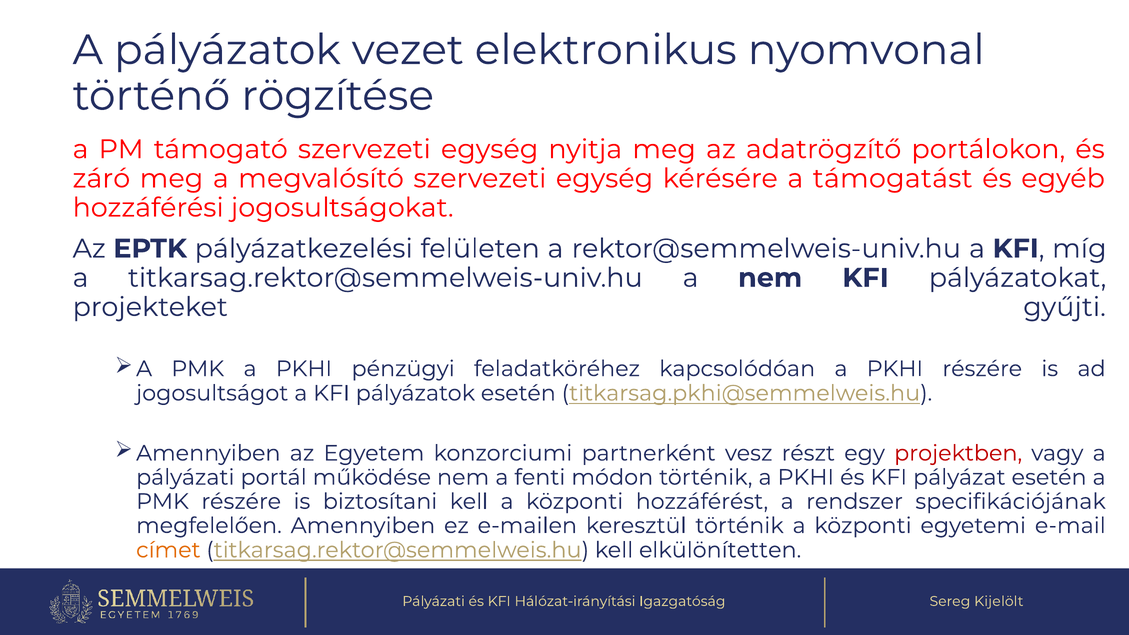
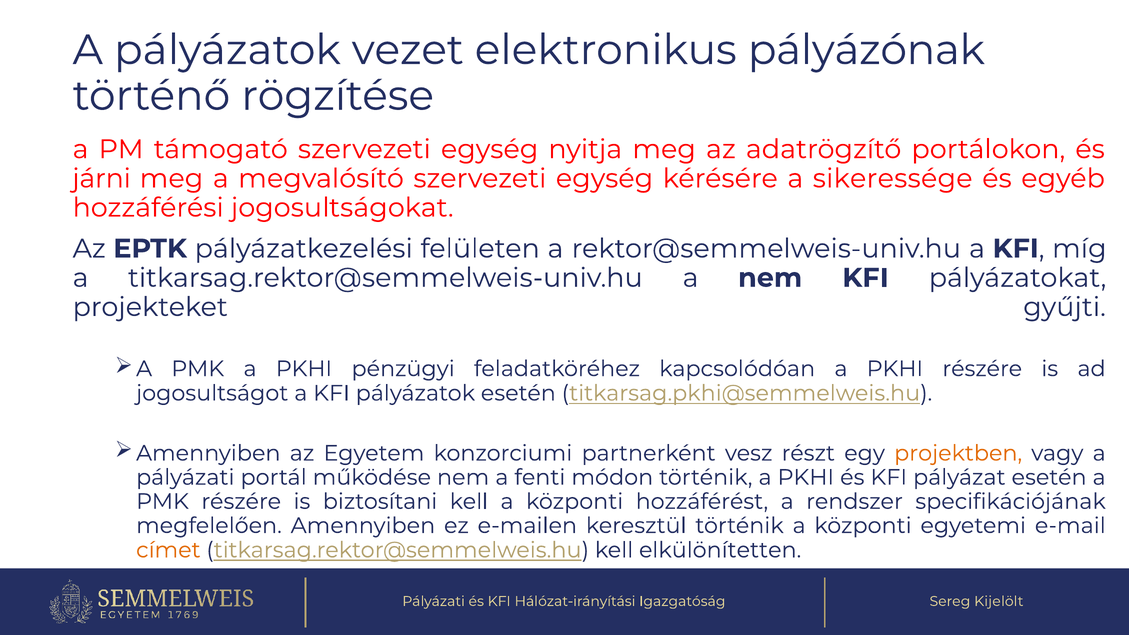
nyomvonal: nyomvonal -> pályázónak (866, 50)
záró: záró -> járni (102, 178)
támogatást: támogatást -> sikeressége (893, 178)
projektben colour: red -> orange (958, 453)
